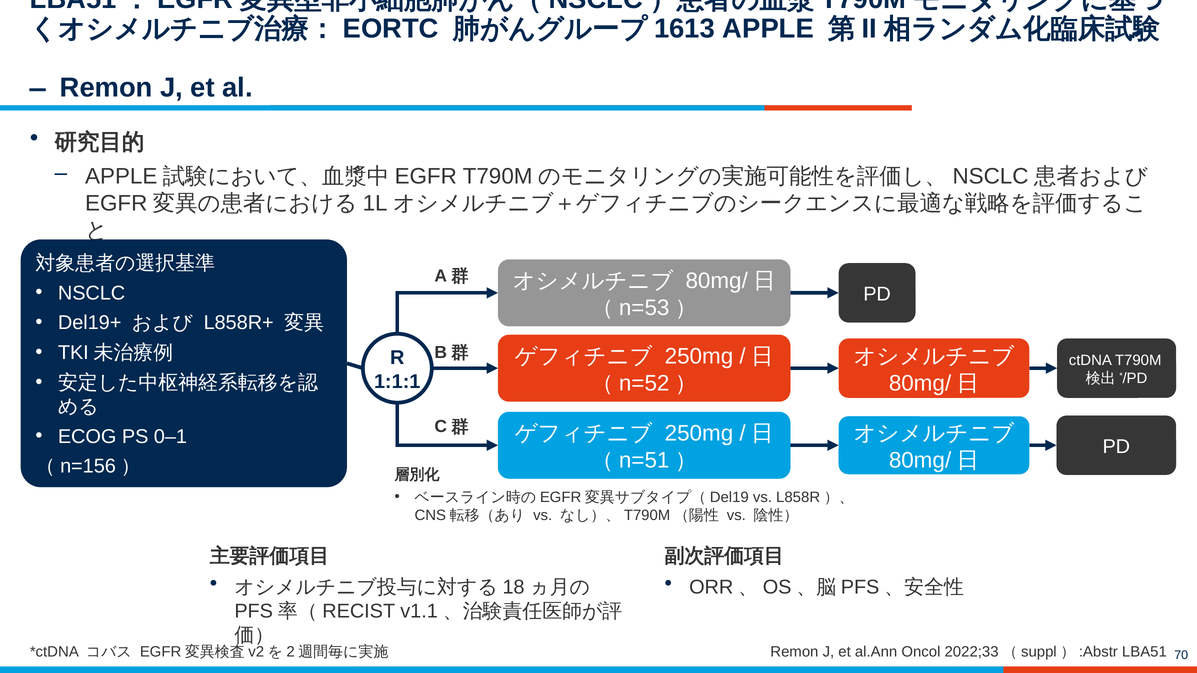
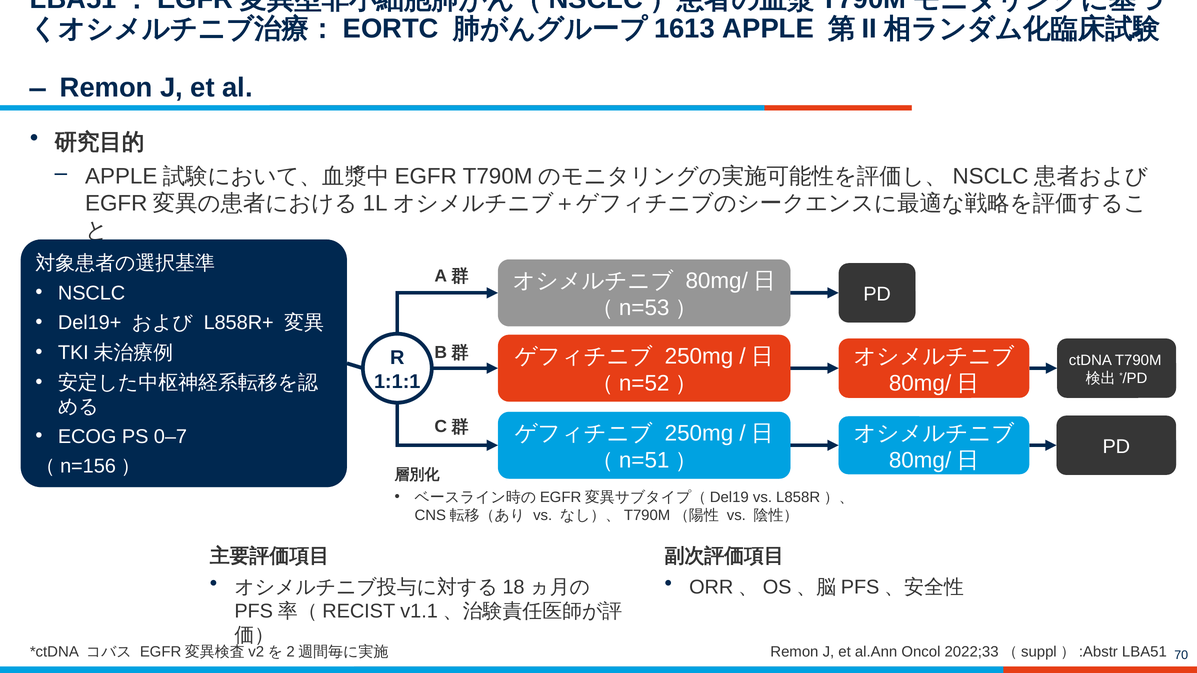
0–1: 0–1 -> 0–7 (170, 437)
